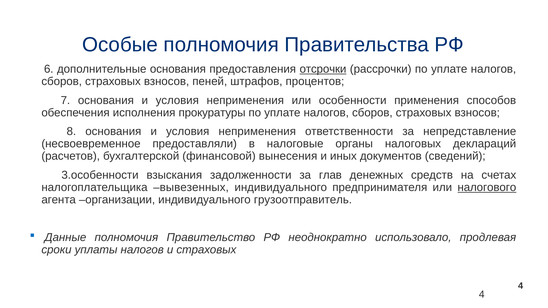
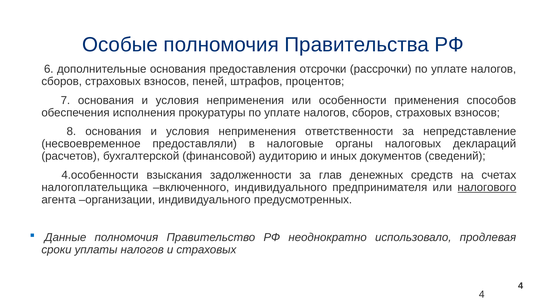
отсрочки underline: present -> none (323, 69)
вынесения: вынесения -> аудиторию (288, 156)
3.особенности: 3.особенности -> 4.особенности (100, 175)
вывезенных: вывезенных -> включенного (191, 187)
грузоотправитель: грузоотправитель -> предусмотренных (303, 200)
